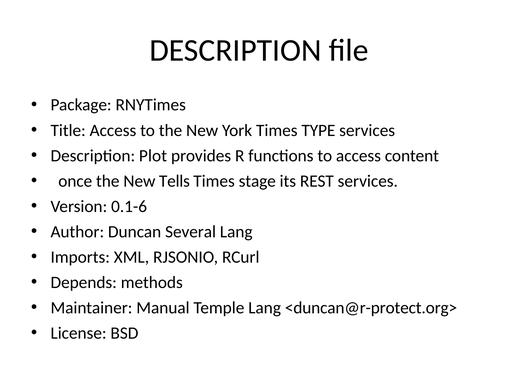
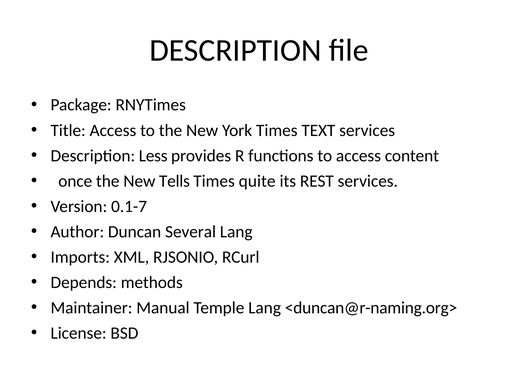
TYPE: TYPE -> TEXT (318, 130)
Plot: Plot -> Less (153, 155)
stage: stage -> quite (257, 181)
0.1-6: 0.1-6 -> 0.1-7 (129, 206)
<duncan@r-protect.org>: <duncan@r-protect.org> -> <duncan@r-naming.org> (371, 307)
